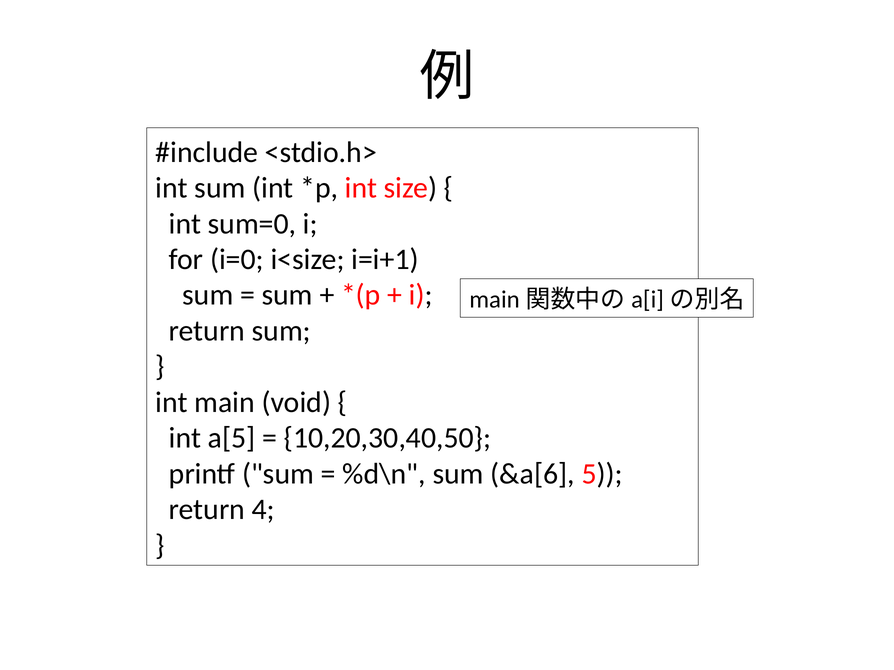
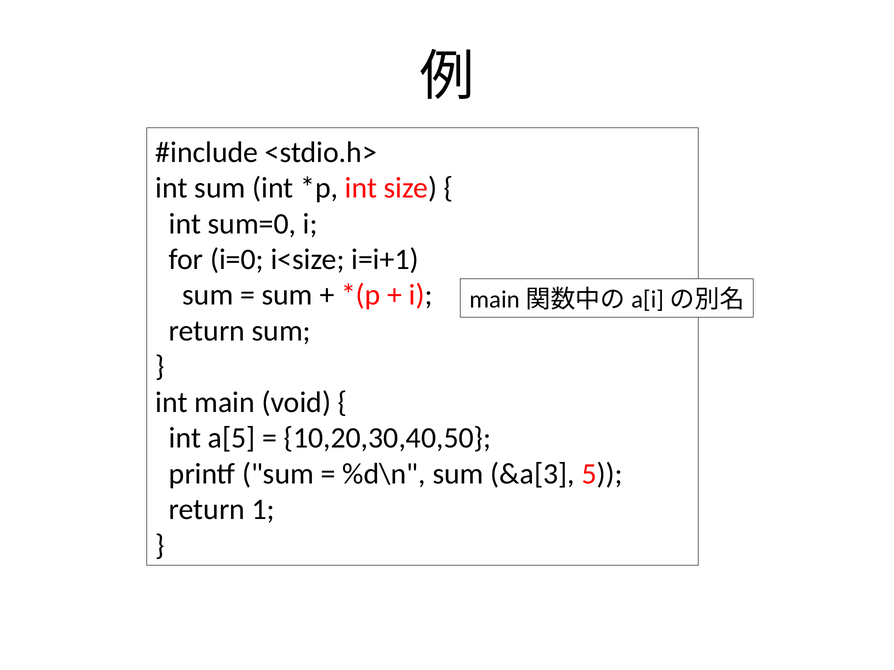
&a[6: &a[6 -> &a[3 (533, 474)
4: 4 -> 1 (263, 510)
